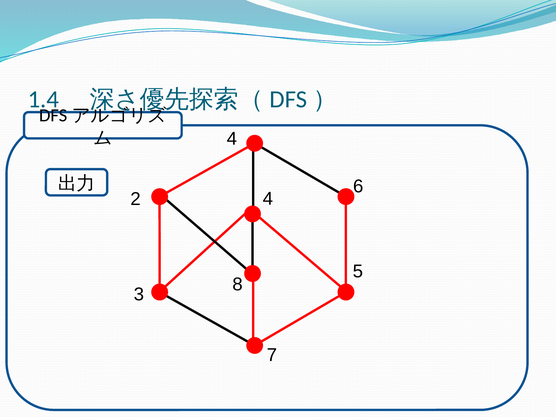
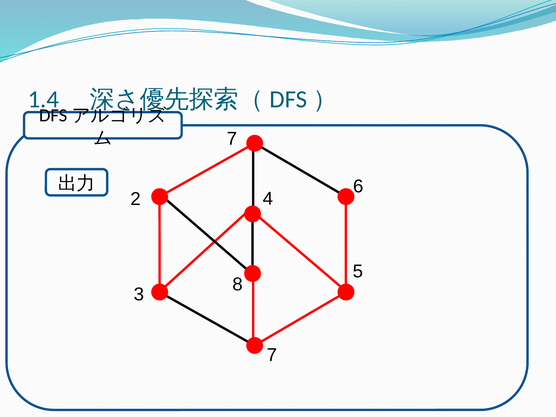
4: 4 -> 7 (232, 139)
